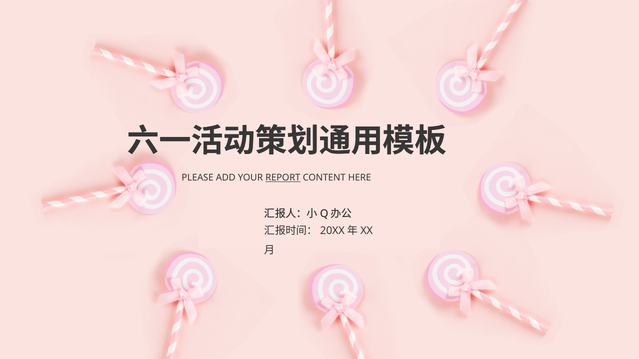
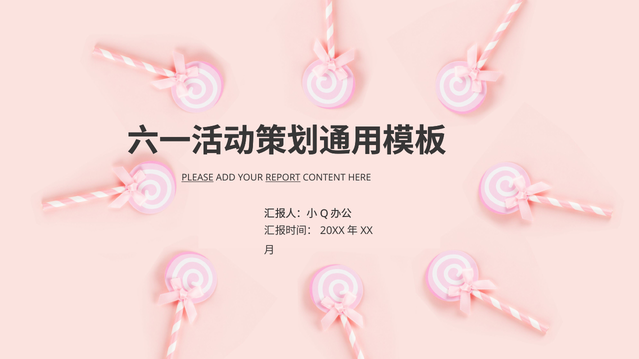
PLEASE underline: none -> present (198, 178)
